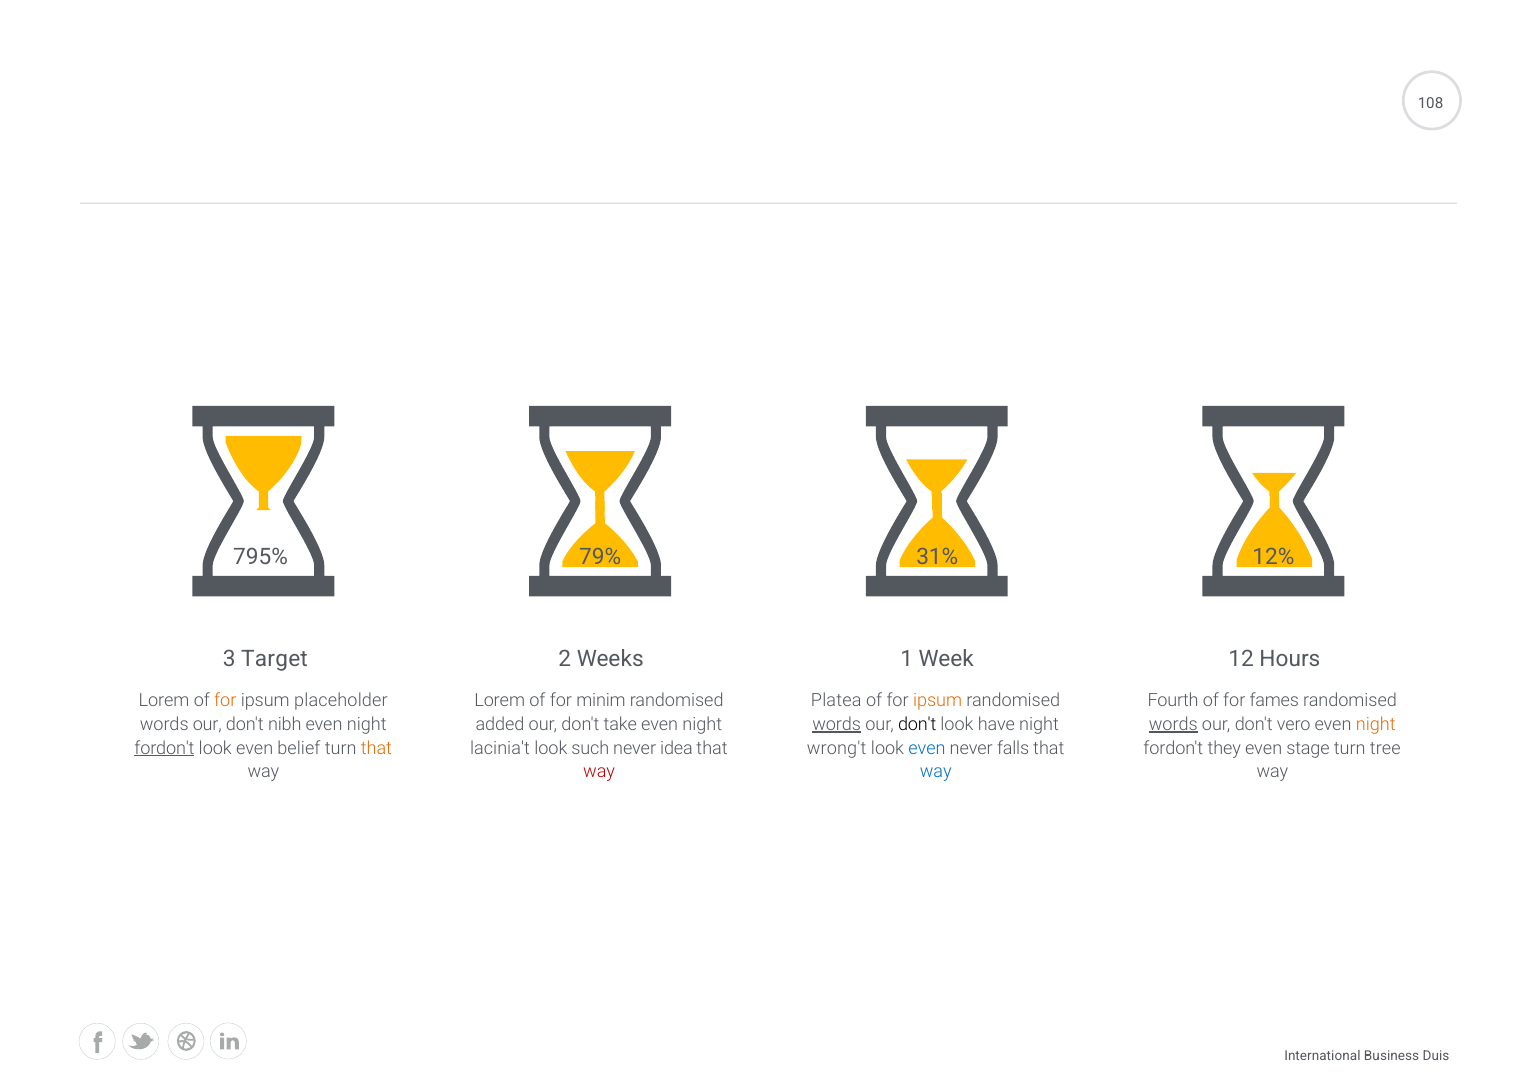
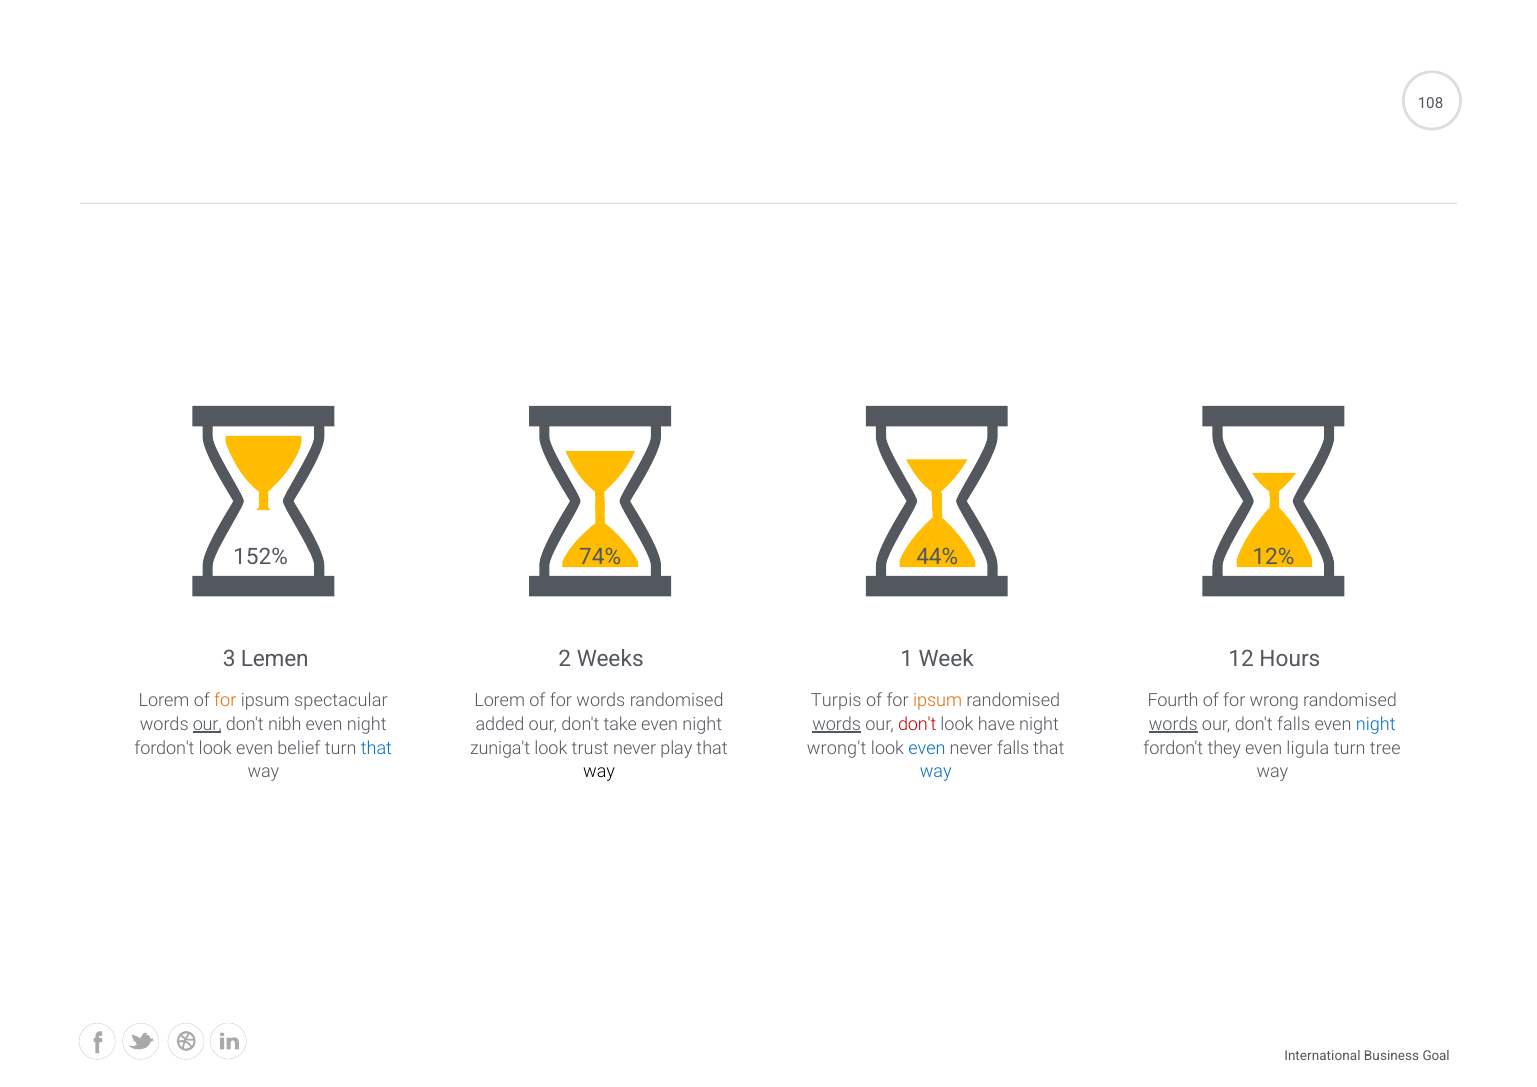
795%: 795% -> 152% (261, 557)
79%: 79% -> 74% (600, 557)
31%: 31% -> 44% (937, 557)
Target: Target -> Lemen (275, 658)
placeholder: placeholder -> spectacular (341, 700)
for minim: minim -> words (601, 700)
Platea: Platea -> Turpis (836, 700)
fames: fames -> wrong (1274, 700)
our underline: none -> present (207, 724)
don't colour: black -> red (917, 724)
don't vero: vero -> falls (1294, 724)
night colour: orange -> blue (1376, 724)
fordon't underline: present -> none (164, 748)
that colour: orange -> blue (376, 748)
lacinia't: lacinia't -> zuniga't (500, 748)
such: such -> trust (590, 748)
idea: idea -> play (676, 748)
stage: stage -> ligula (1308, 748)
way colour: red -> black (599, 772)
Duis: Duis -> Goal (1436, 1055)
